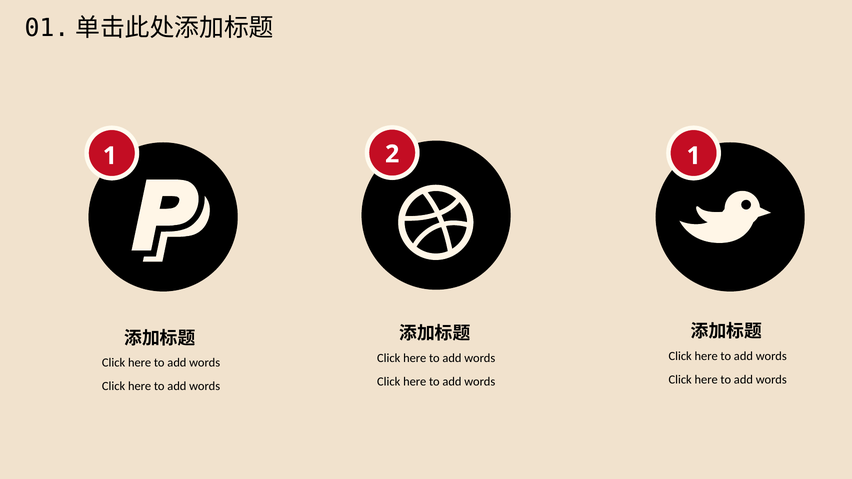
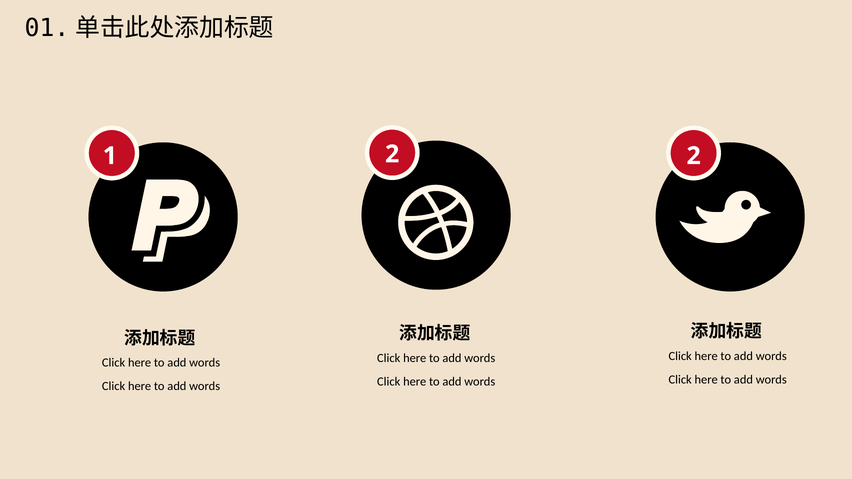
1 1: 1 -> 2 (694, 156)
